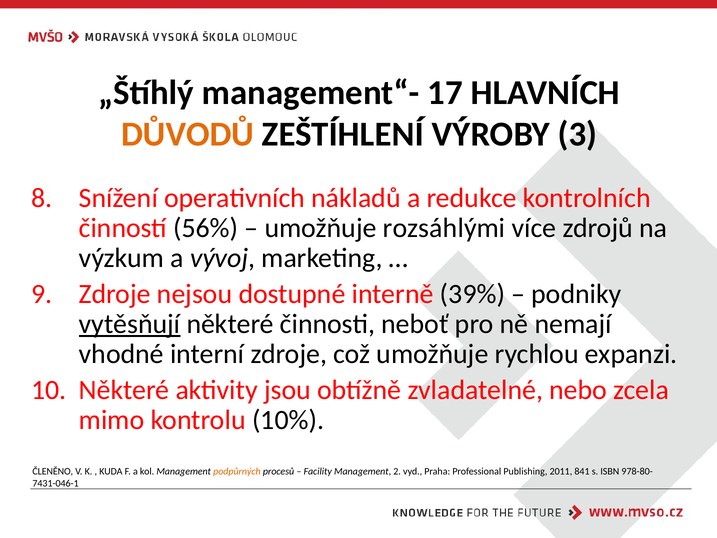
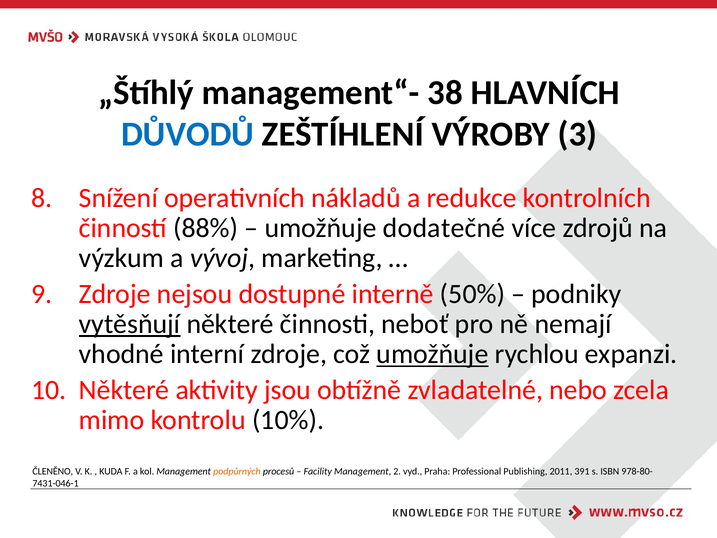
17: 17 -> 38 (445, 93)
DŮVODŮ colour: orange -> blue (188, 134)
56%: 56% -> 88% (206, 228)
rozsáhlými: rozsáhlými -> dodatečné (444, 228)
39%: 39% -> 50% (472, 294)
umožňuje underline: none -> present (432, 354)
841: 841 -> 391 (582, 471)
